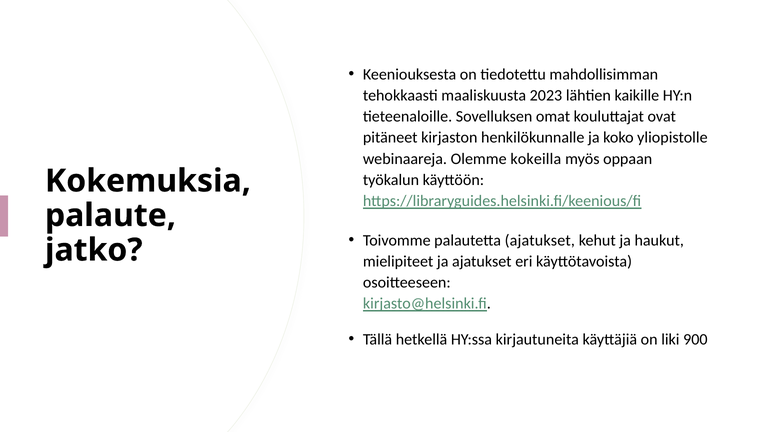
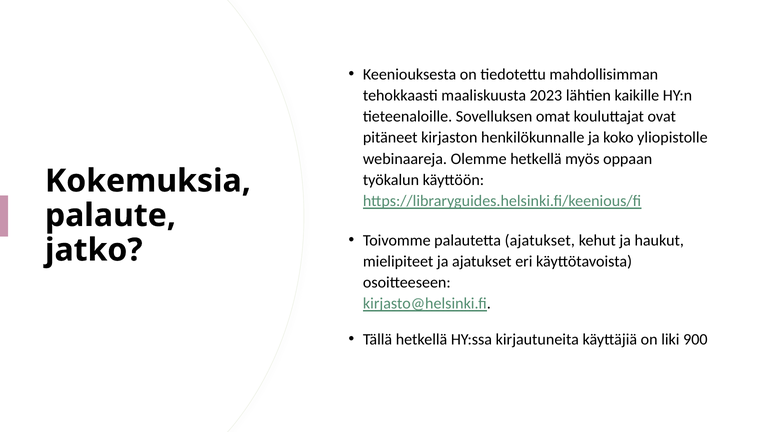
Olemme kokeilla: kokeilla -> hetkellä (536, 159)
